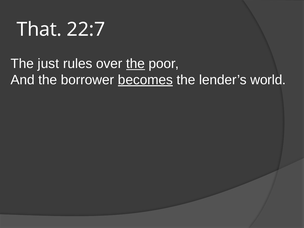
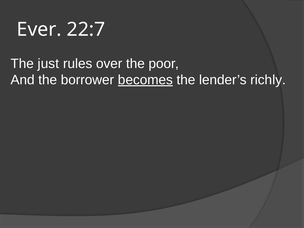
That: That -> Ever (39, 29)
the underline: present -> none (136, 64)
world: world -> richly (268, 80)
